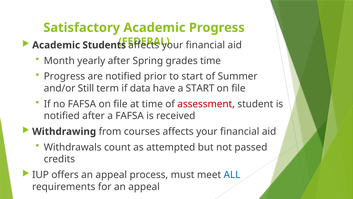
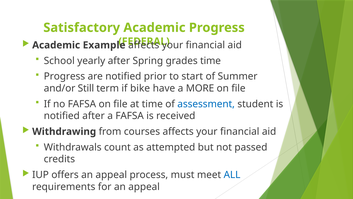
Students: Students -> Example (104, 45)
Month: Month -> School (59, 61)
data: data -> bike (140, 88)
a START: START -> MORE (200, 88)
assessment colour: red -> blue (206, 104)
